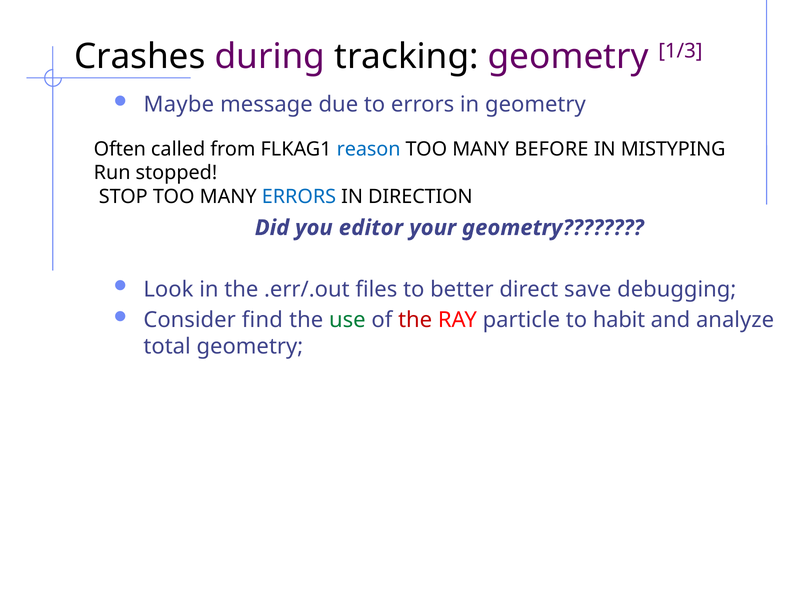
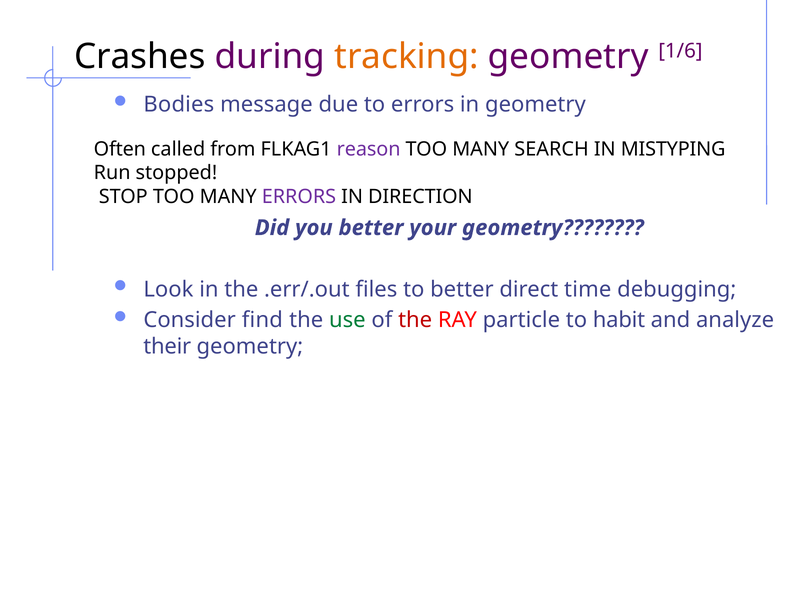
tracking colour: black -> orange (406, 57)
1/3: 1/3 -> 1/6 (680, 51)
Maybe: Maybe -> Bodies (179, 105)
reason colour: blue -> purple (369, 149)
BEFORE: BEFORE -> SEARCH (552, 149)
ERRORS colour: blue -> purple (299, 197)
you editor: editor -> better (371, 228)
save: save -> time (588, 290)
total: total -> their (167, 347)
